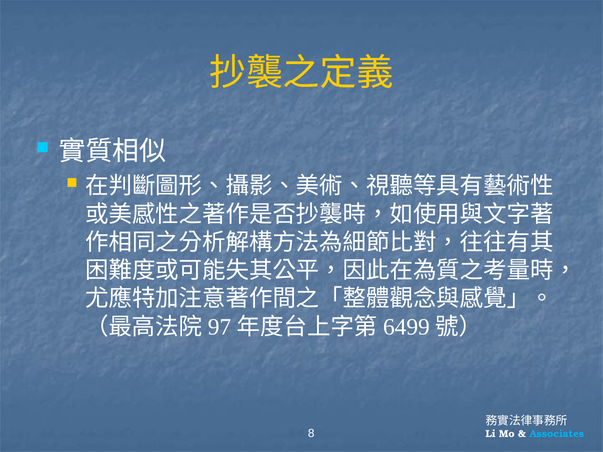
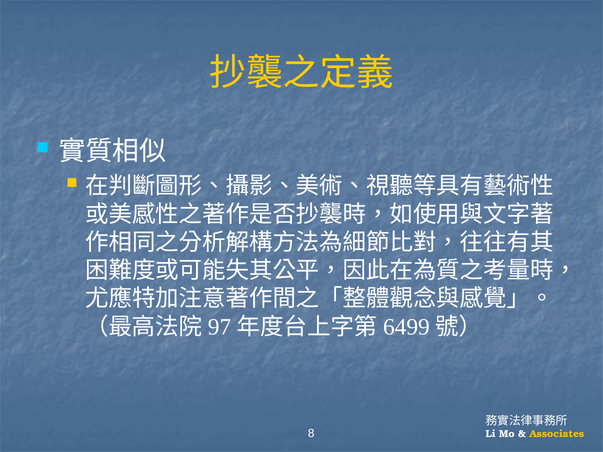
Associates colour: light blue -> yellow (557, 434)
